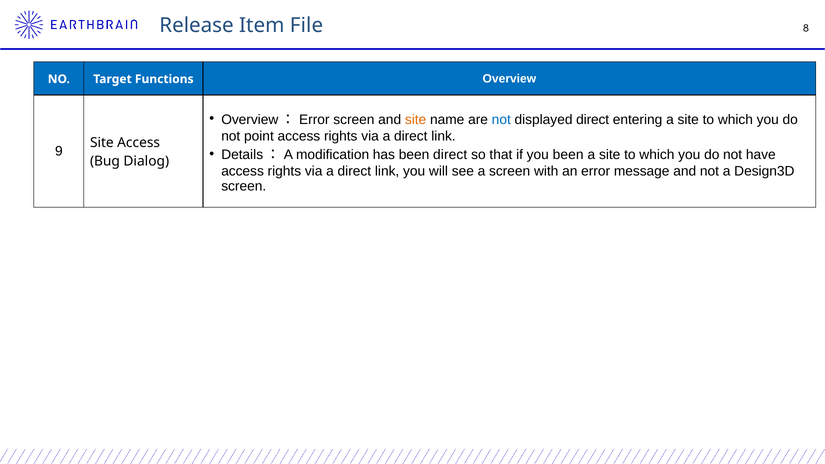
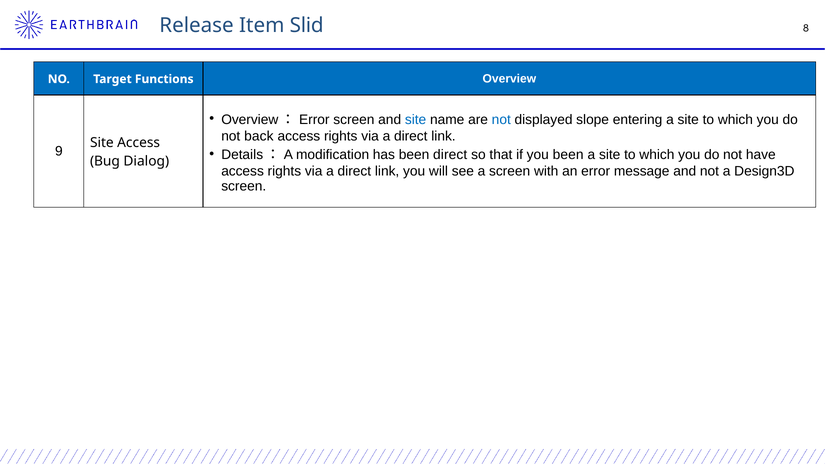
File: File -> Slid (307, 25)
site colour: orange -> blue (416, 120)
displayed direct: direct -> slope (593, 120)
point: point -> back (259, 136)
